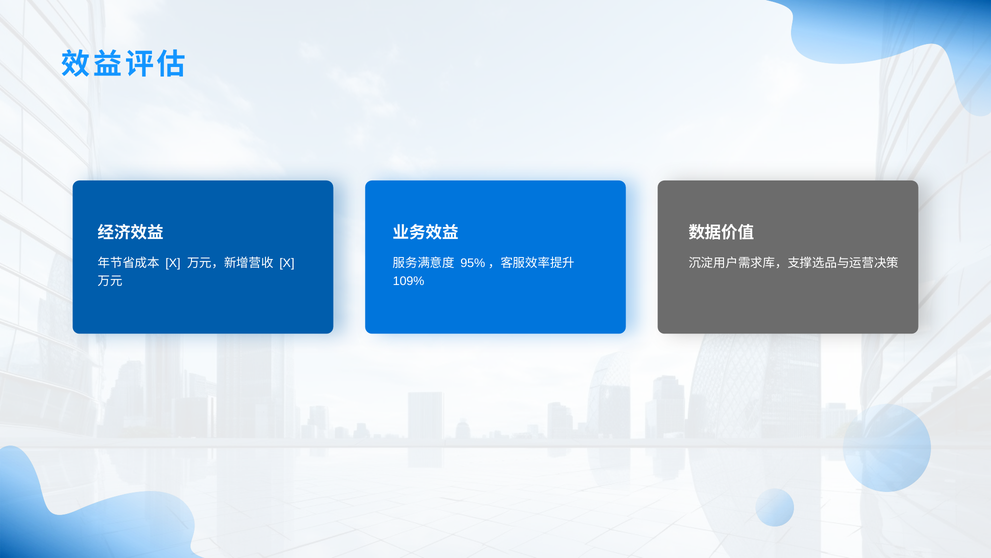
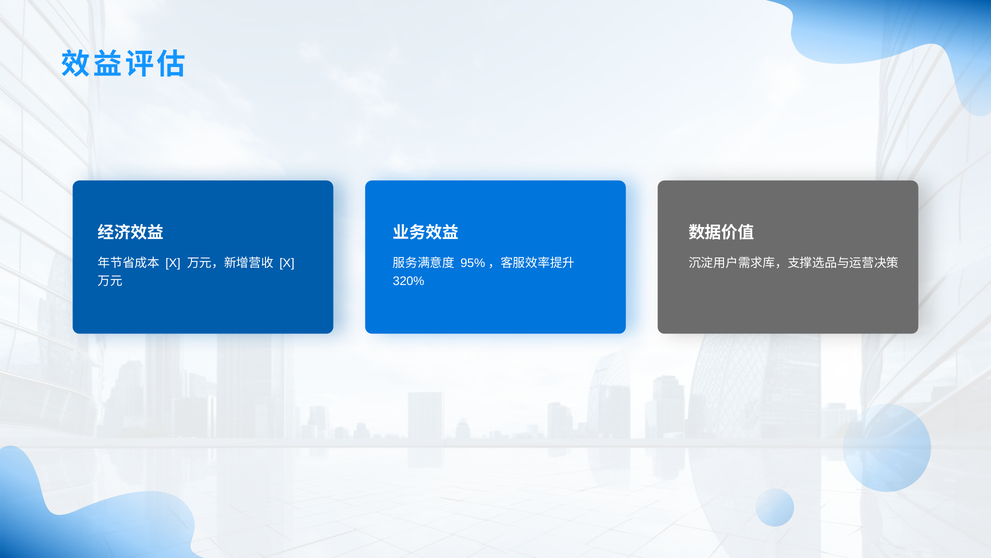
109%: 109% -> 320% (409, 281)
